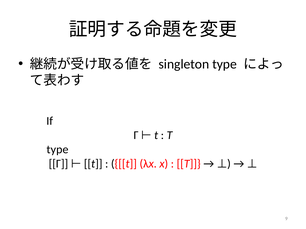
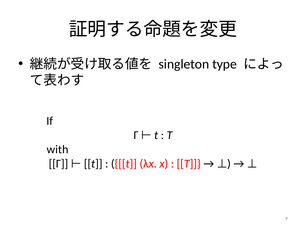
type: type -> with (57, 150)
